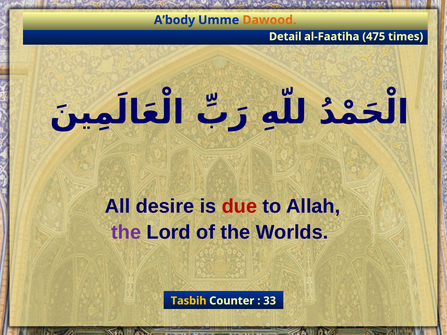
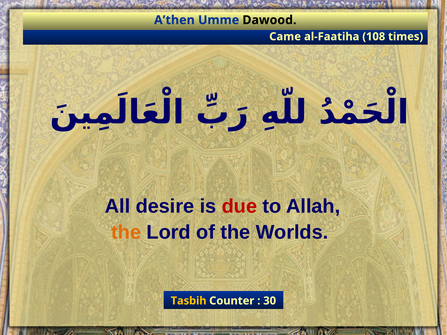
A’body: A’body -> A’then (174, 20)
Dawood colour: orange -> black (269, 20)
Detail: Detail -> Came (285, 37)
475: 475 -> 108 (374, 37)
the colour: purple -> orange (126, 232)
33: 33 -> 30 (270, 301)
